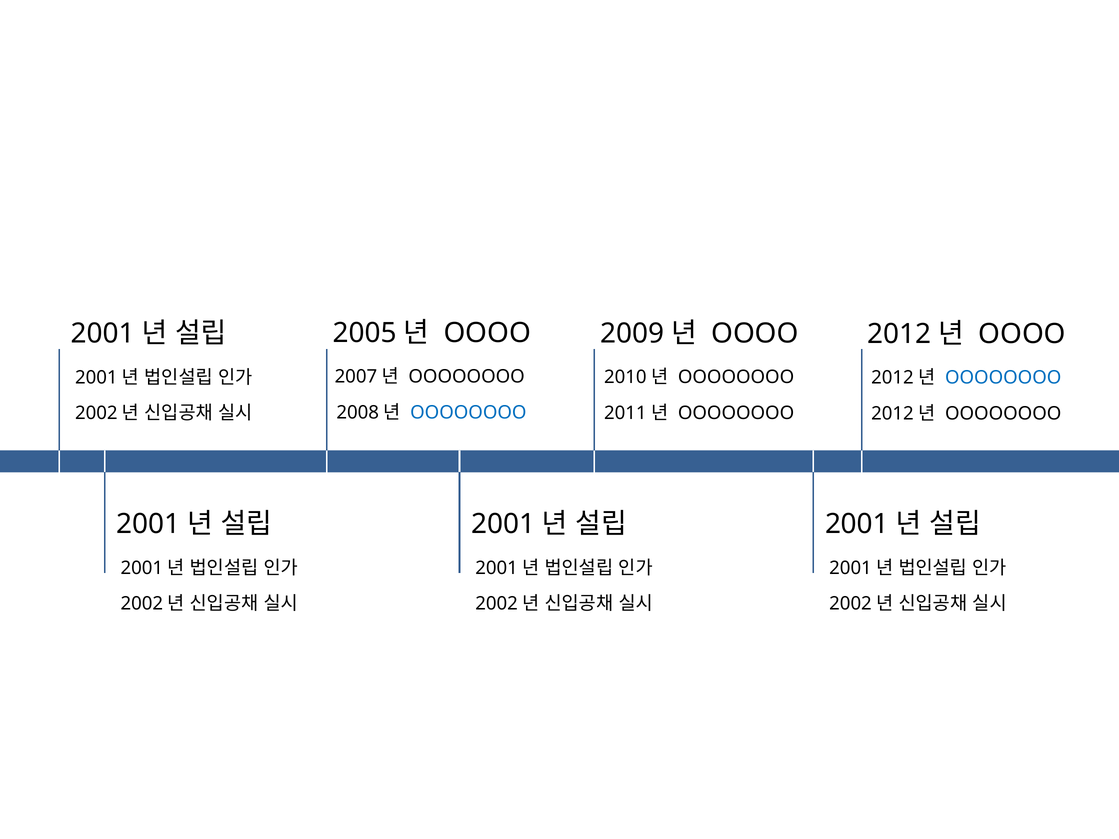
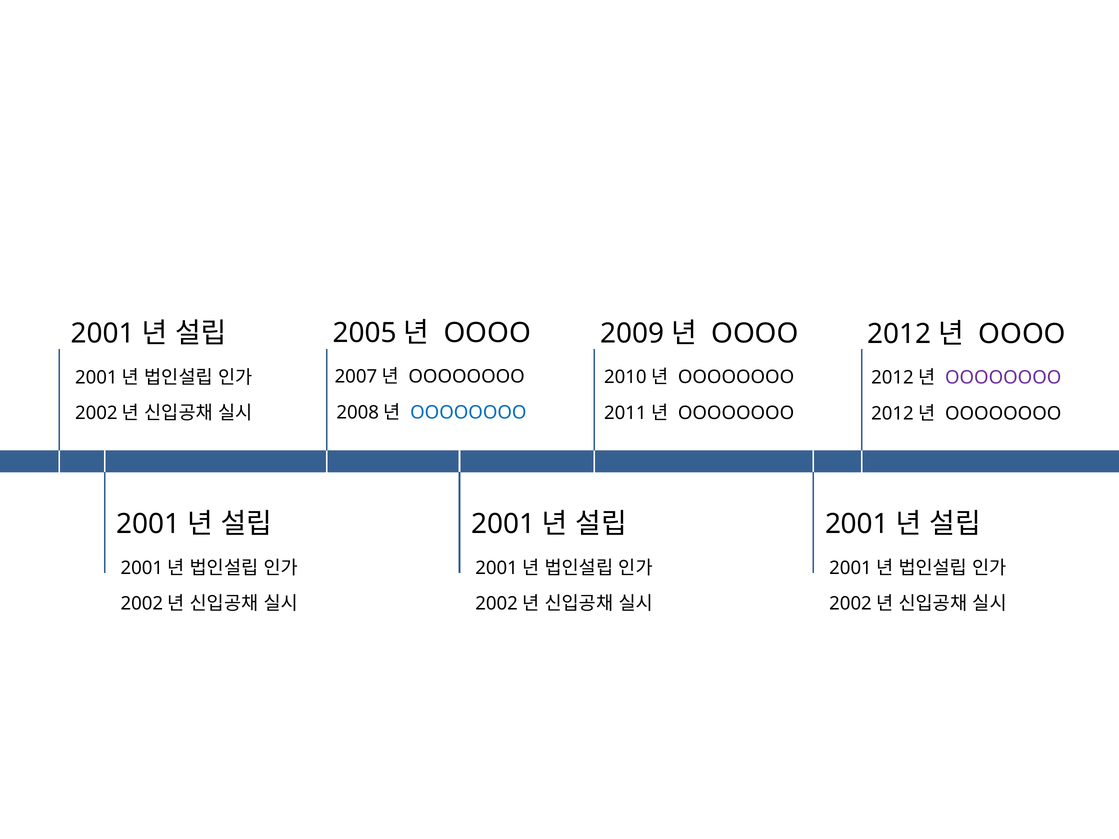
OOOOOOOO colour: blue -> purple (1003, 378)
